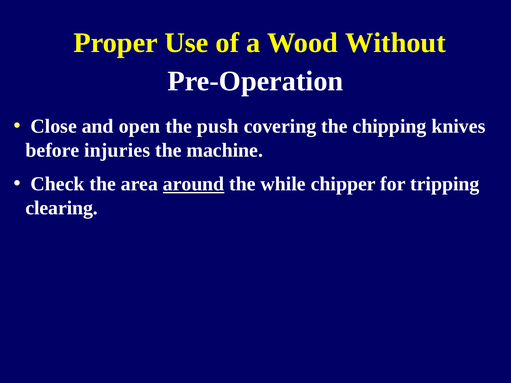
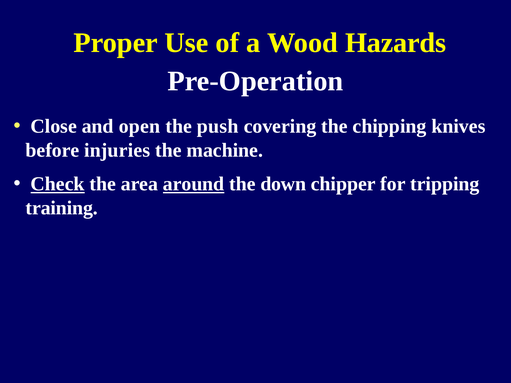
Without: Without -> Hazards (396, 43)
Check underline: none -> present (58, 184)
while: while -> down (283, 184)
clearing: clearing -> training (62, 208)
